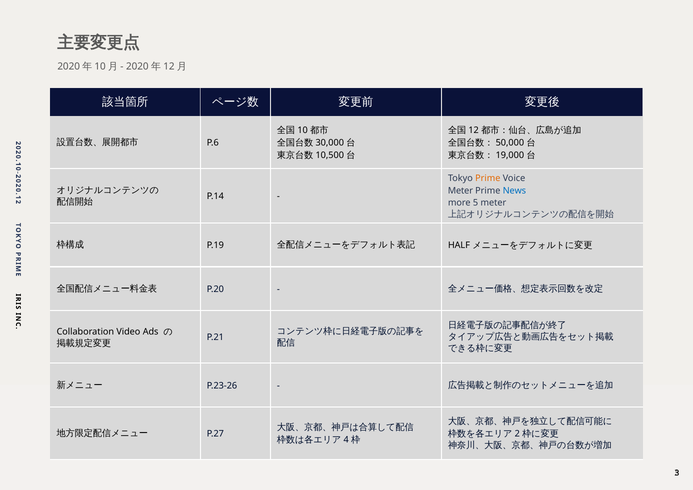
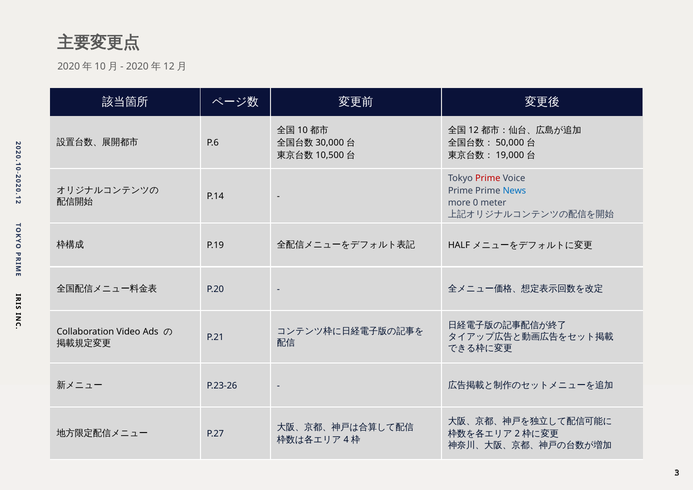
Prime colour: orange -> red (488, 178)
Meter: Meter -> Prime (460, 191)
more 5: 5 -> 0 (476, 203)
